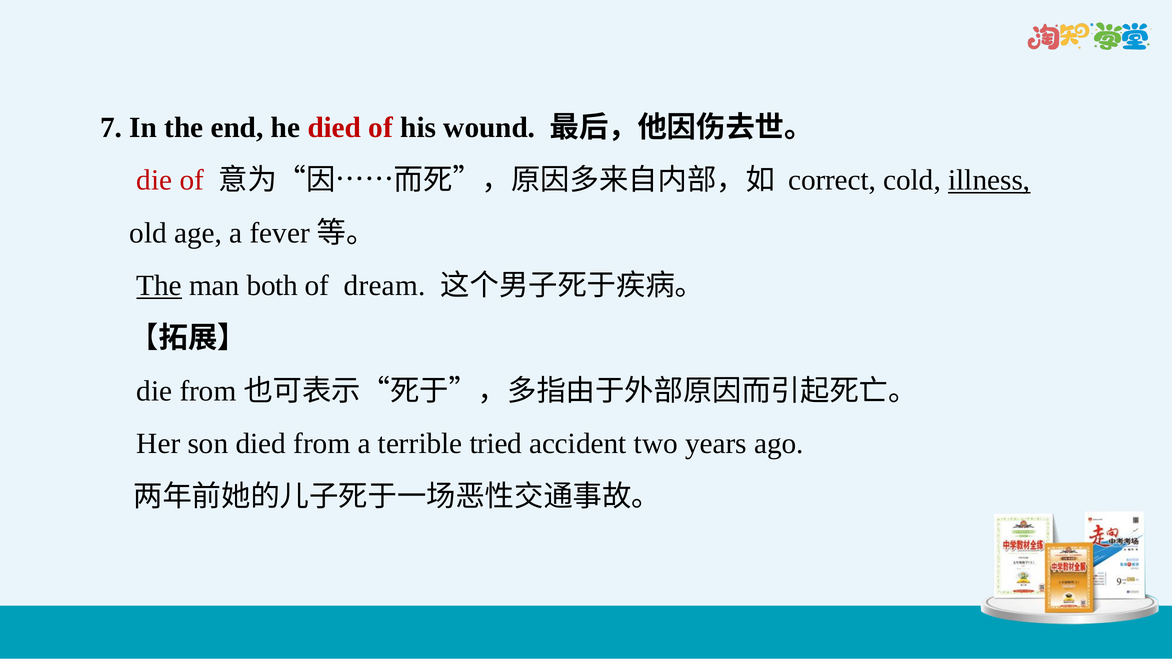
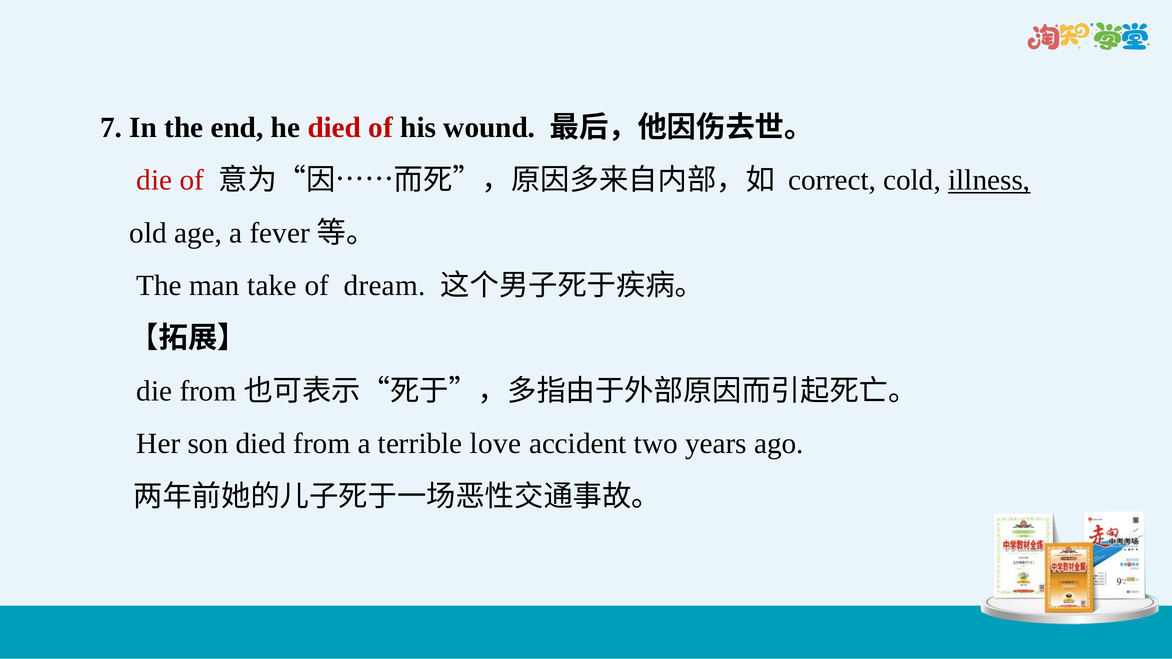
The underline: present -> none (159, 286)
both: both -> take (272, 286)
tried: tried -> love (496, 444)
